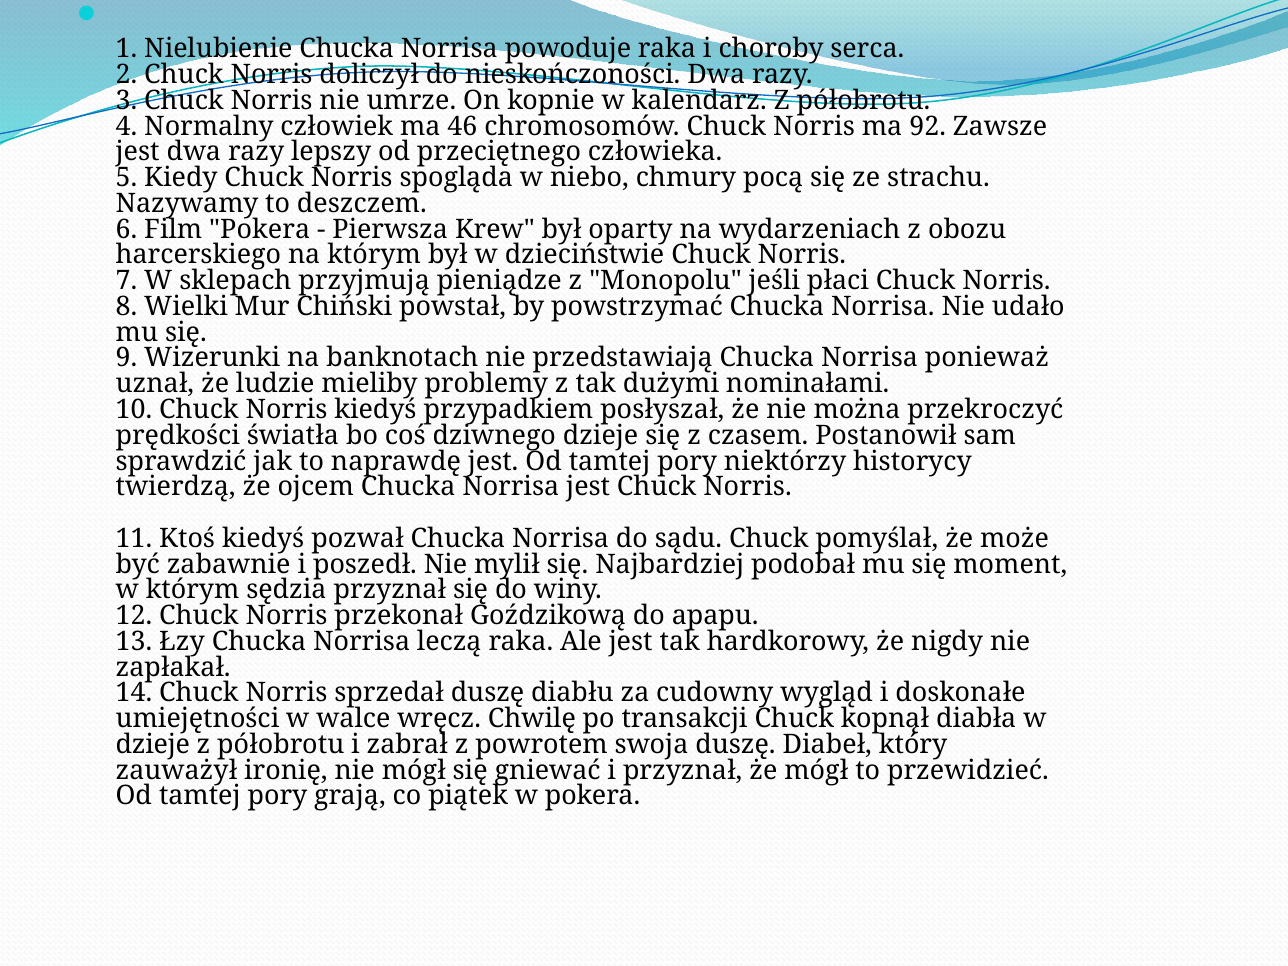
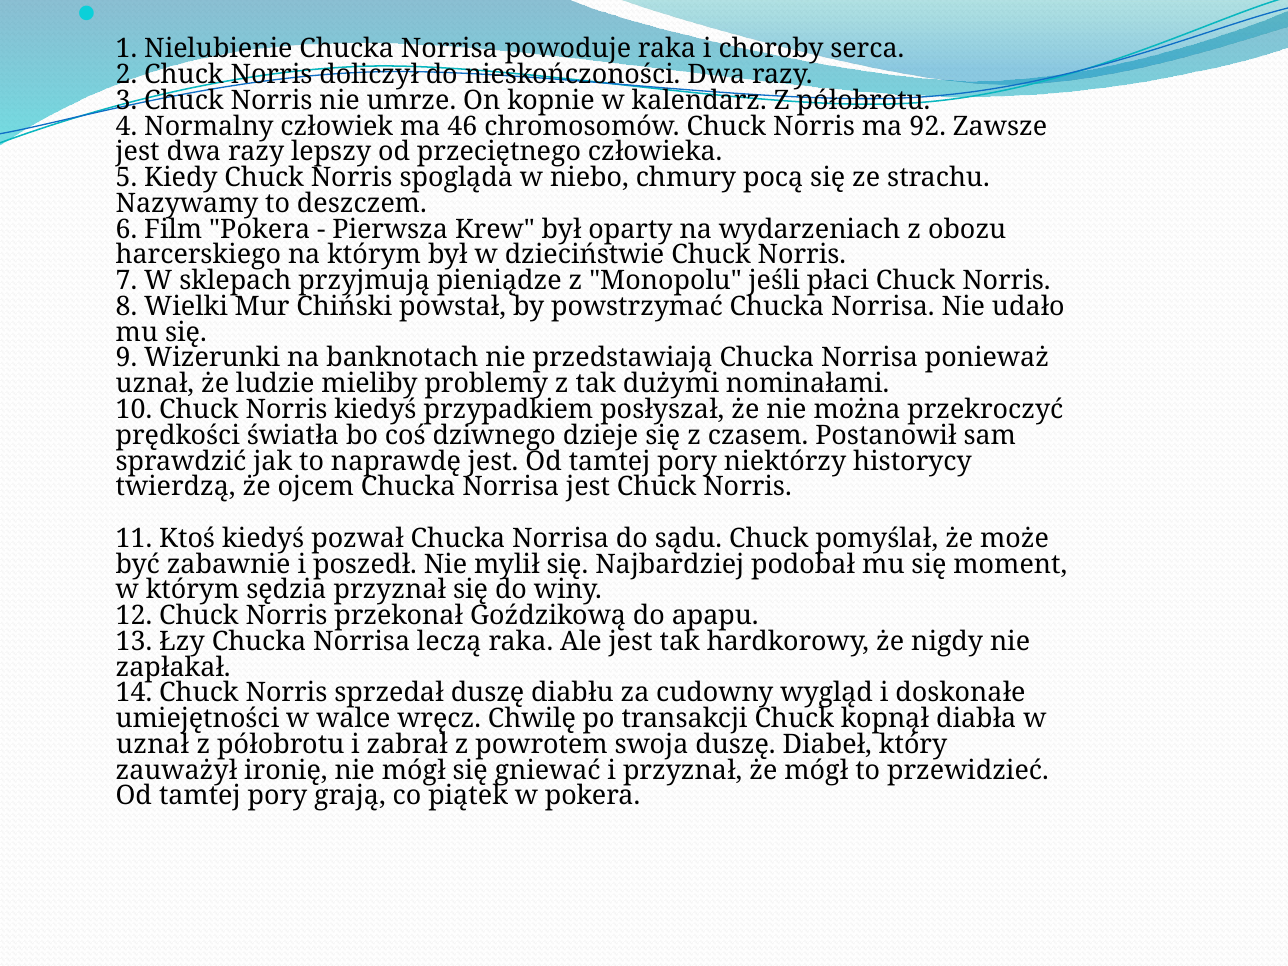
dzieje: dzieje -> uznał (153, 745)
